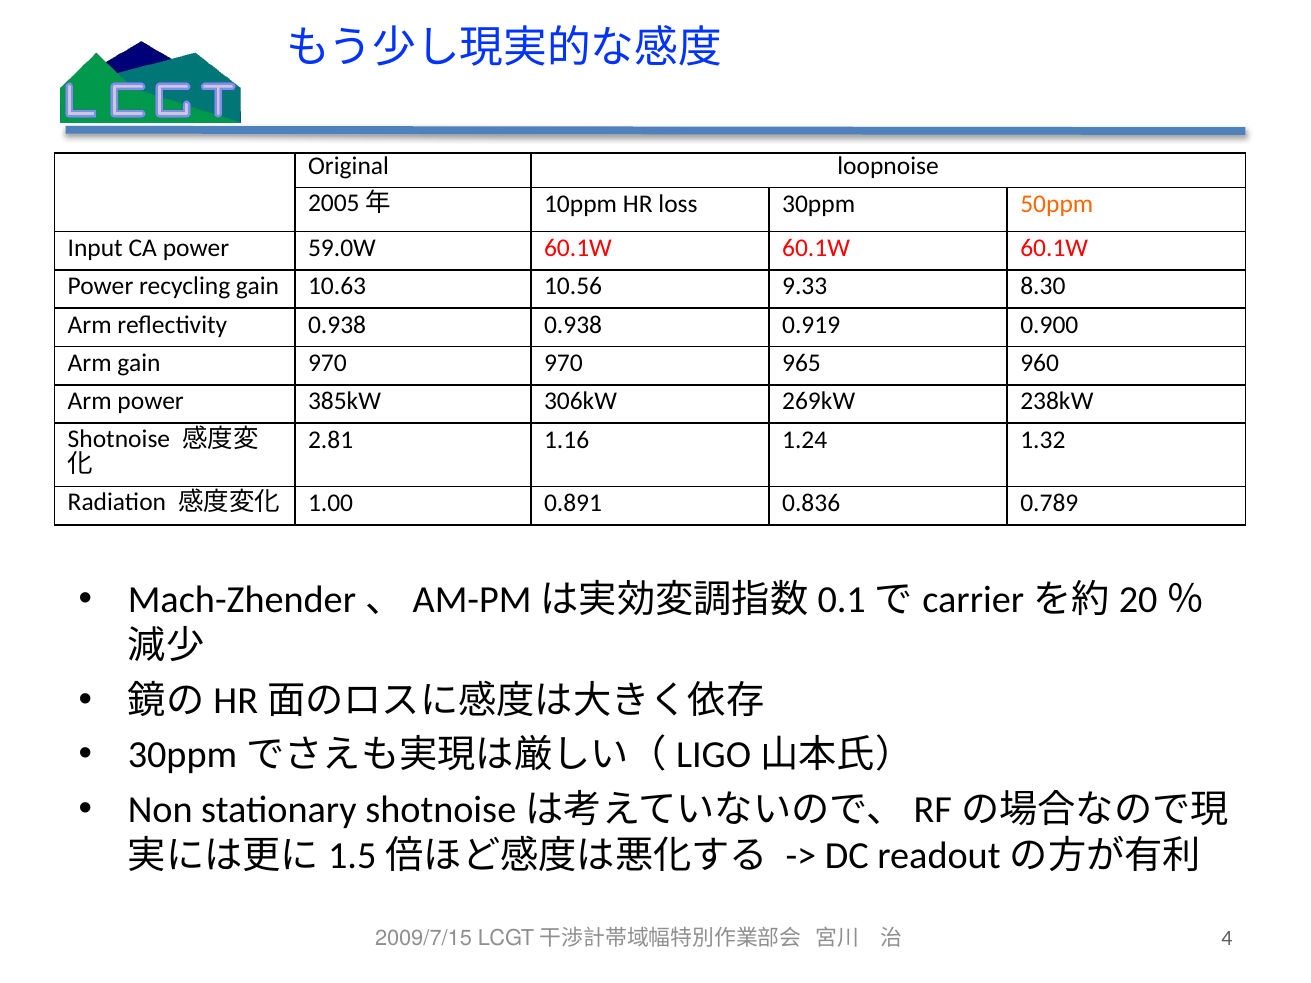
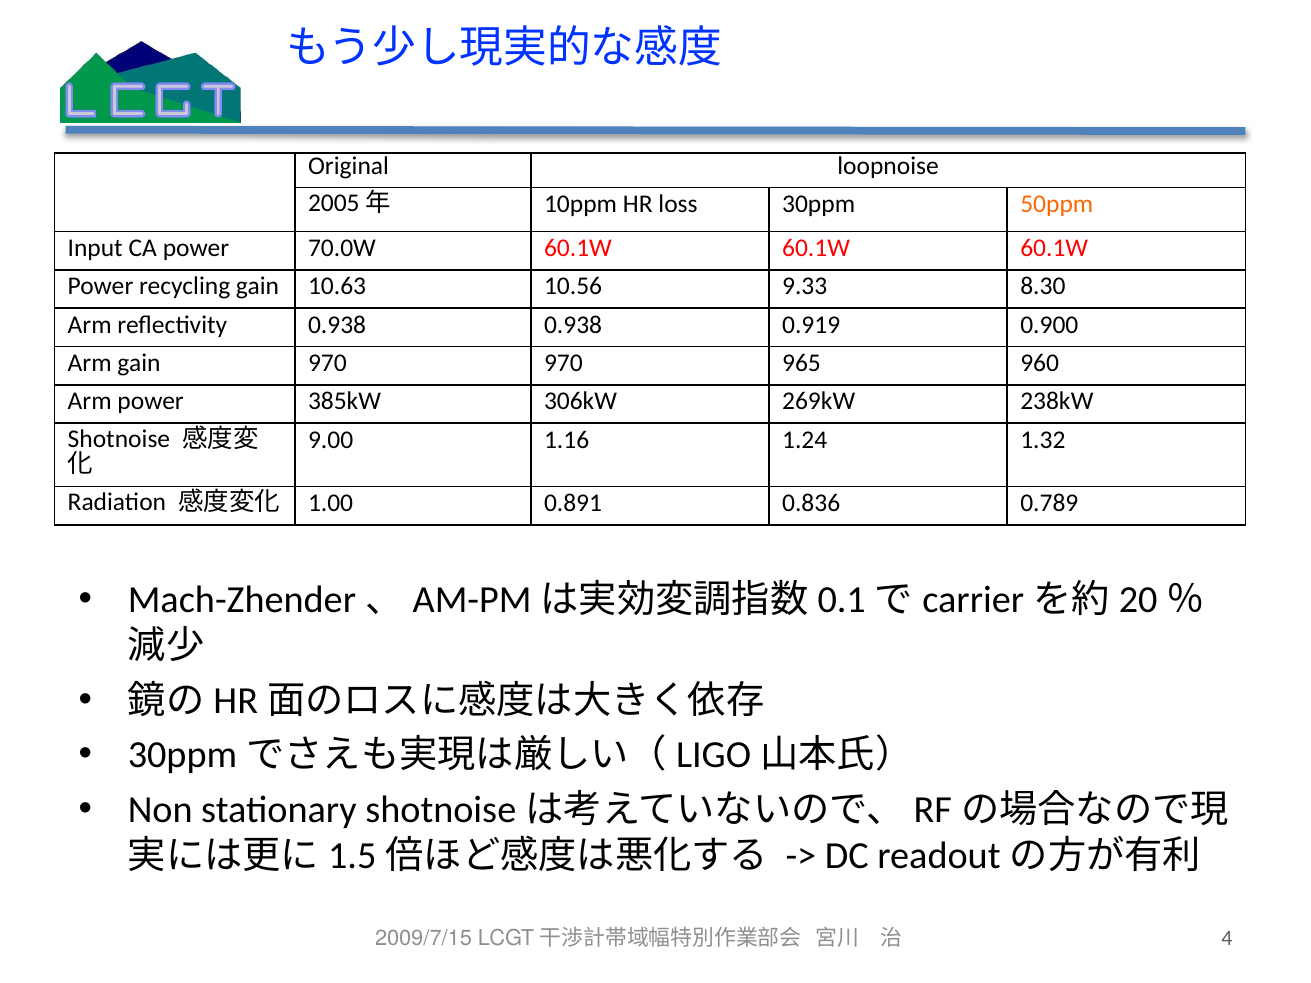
59.0W: 59.0W -> 70.0W (342, 248)
2.81: 2.81 -> 9.00 (331, 440)
